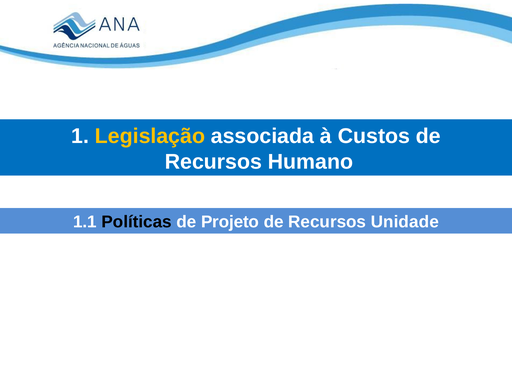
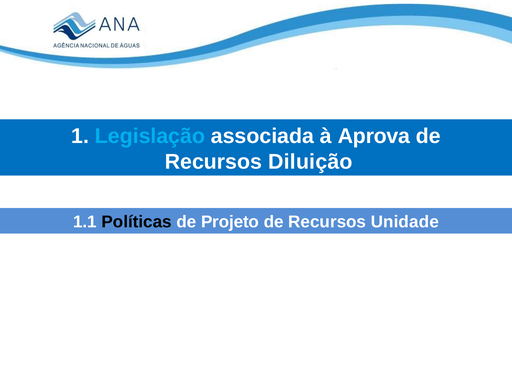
Legislação colour: yellow -> light blue (150, 136)
Custos: Custos -> Aprova (374, 136)
Humano: Humano -> Diluição (310, 162)
